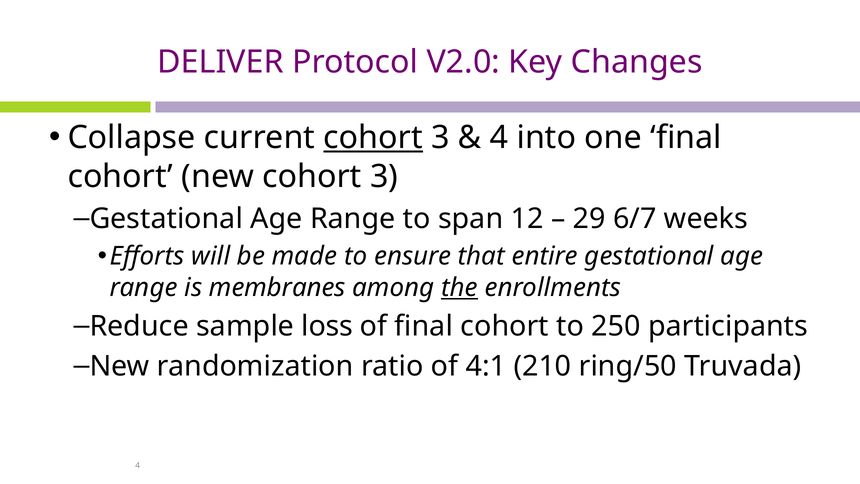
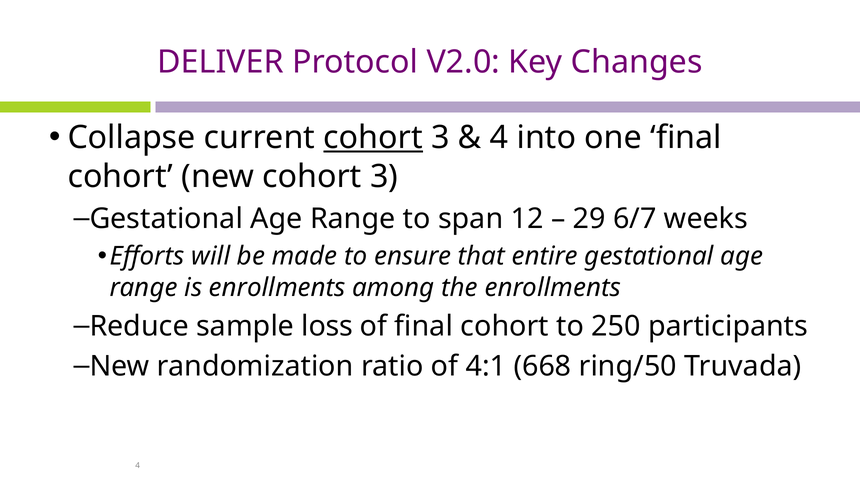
is membranes: membranes -> enrollments (277, 287)
the underline: present -> none (460, 287)
210: 210 -> 668 (542, 366)
